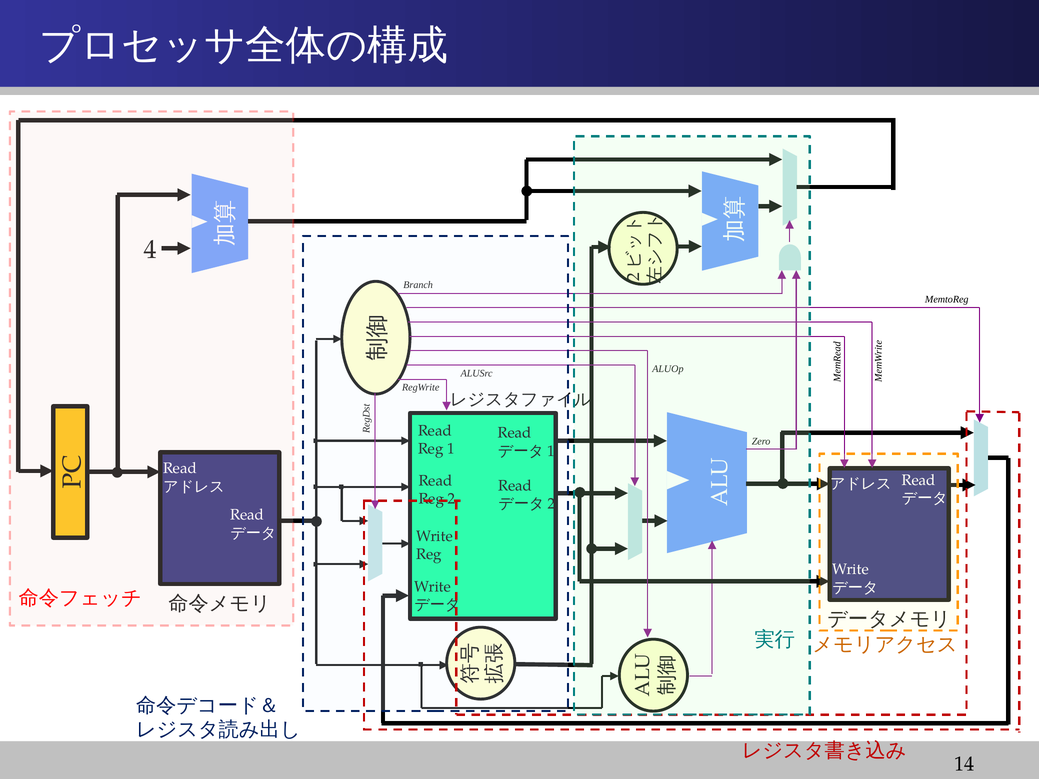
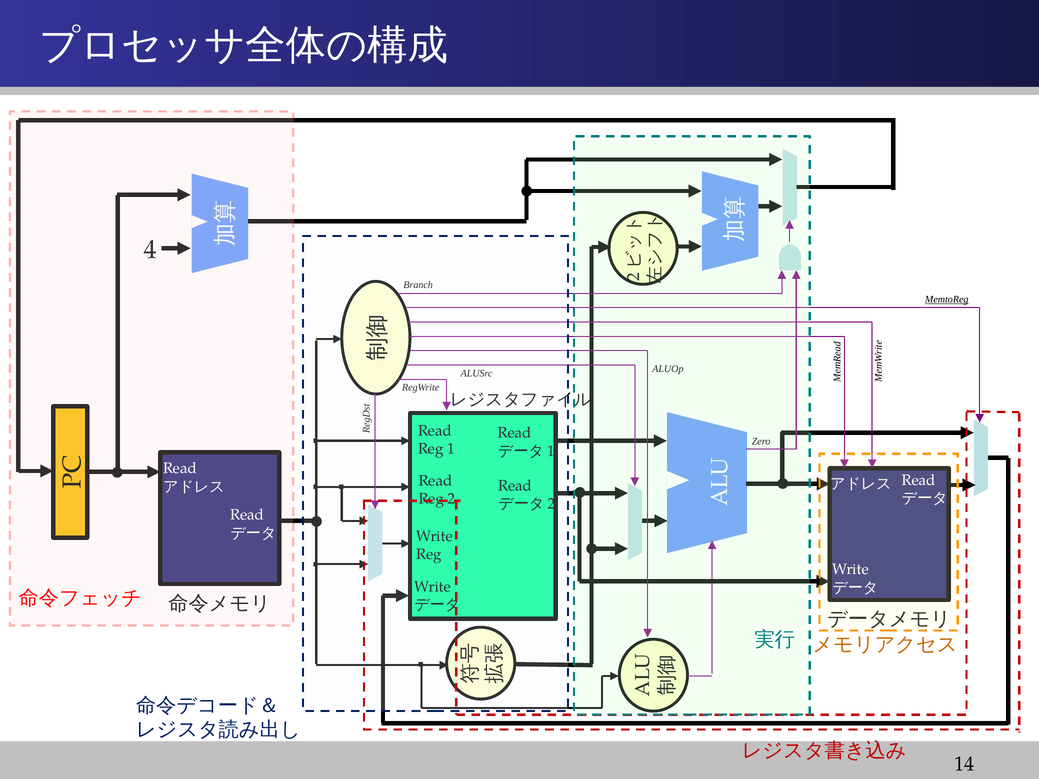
MemtoReg underline: none -> present (947, 299)
